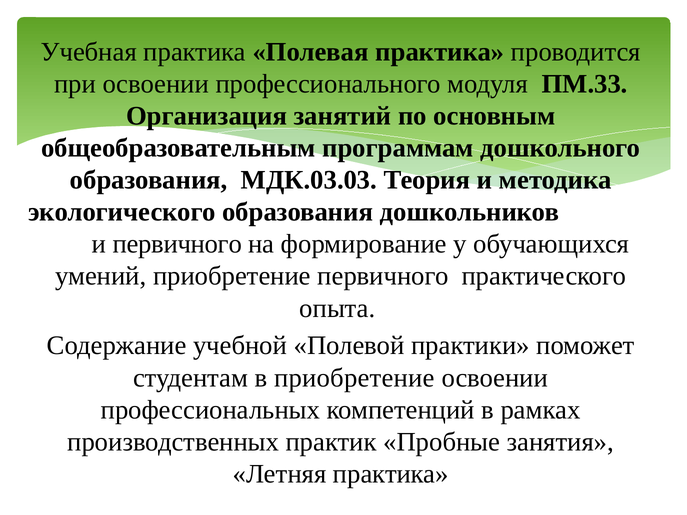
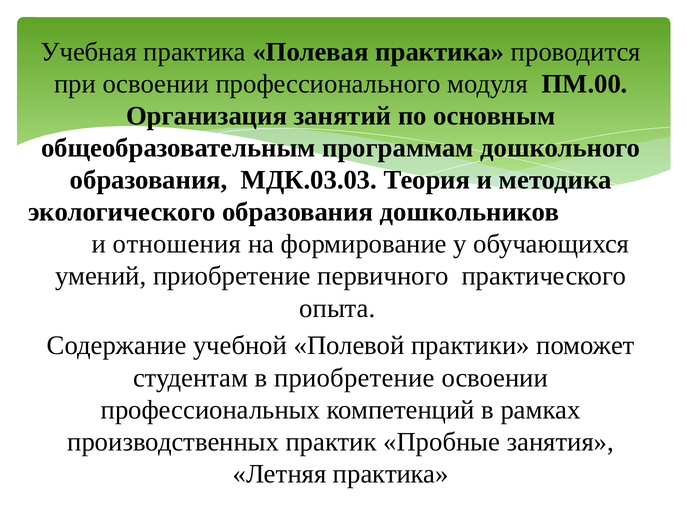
ПМ.33: ПМ.33 -> ПМ.00 (585, 84)
и первичного: первичного -> отношения (177, 244)
